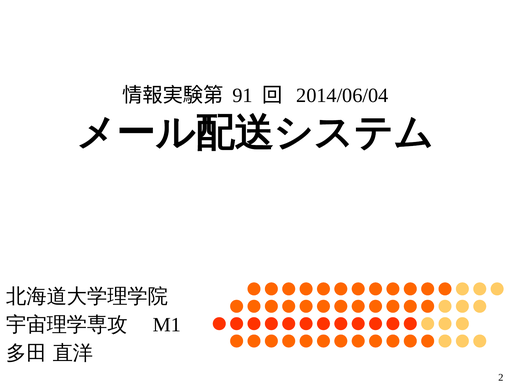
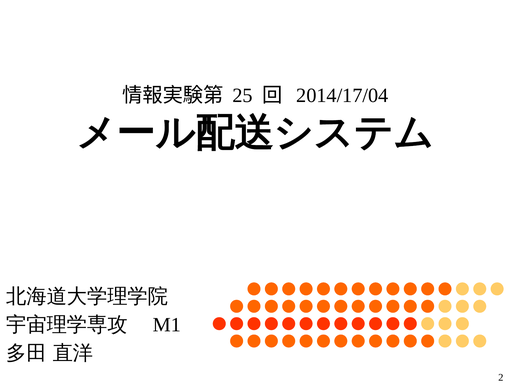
91: 91 -> 25 (243, 95)
2014/06/04: 2014/06/04 -> 2014/17/04 (342, 95)
